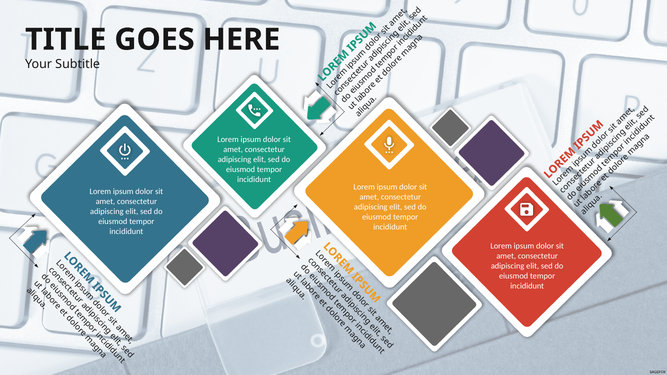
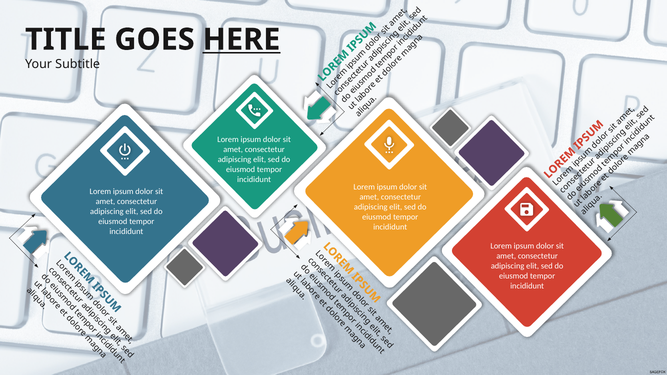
HERE underline: none -> present (241, 40)
